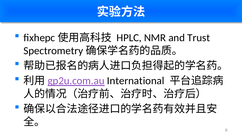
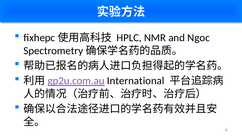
Trust: Trust -> Ngoc (199, 38)
